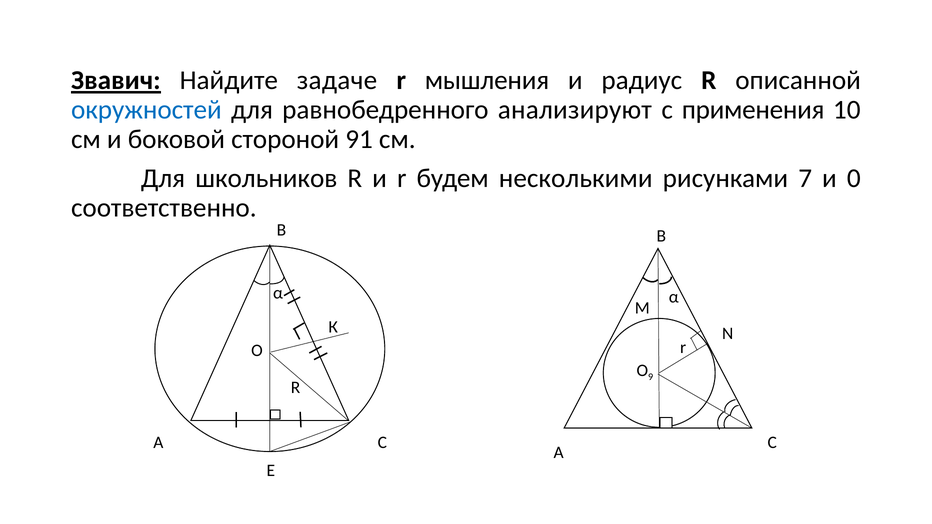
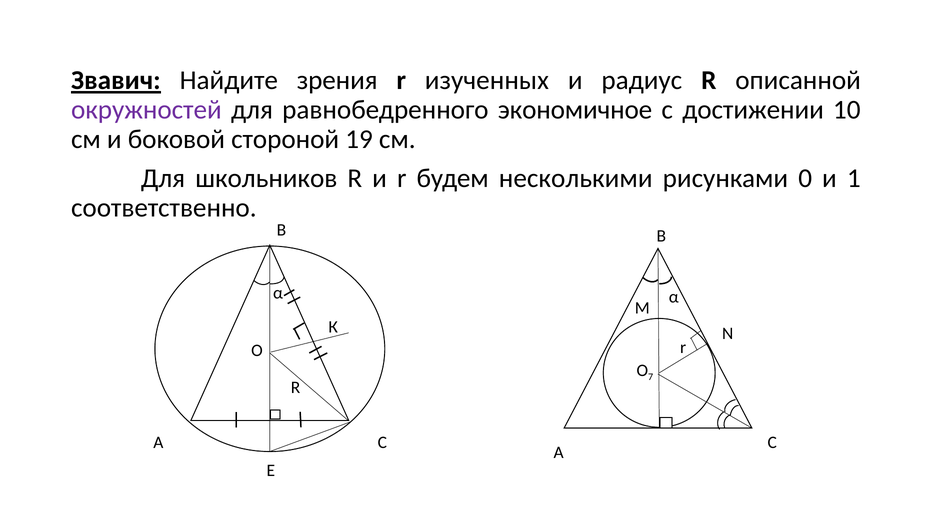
задаче: задаче -> зрения (337, 81)
мышления: мышления -> изученных (487, 81)
окружностей colour: blue -> purple (146, 110)
анализируют: анализируют -> экономичное (575, 110)
применения: применения -> достижении (753, 110)
91: 91 -> 19 (359, 139)
7: 7 -> 0 (805, 178)
0: 0 -> 1 (854, 178)
9: 9 -> 7 (651, 377)
